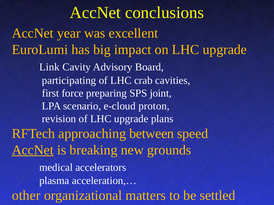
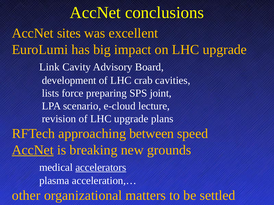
year: year -> sites (69, 33)
participating: participating -> development (69, 81)
first: first -> lists (50, 93)
proton: proton -> lecture (154, 106)
accelerators underline: none -> present (101, 168)
